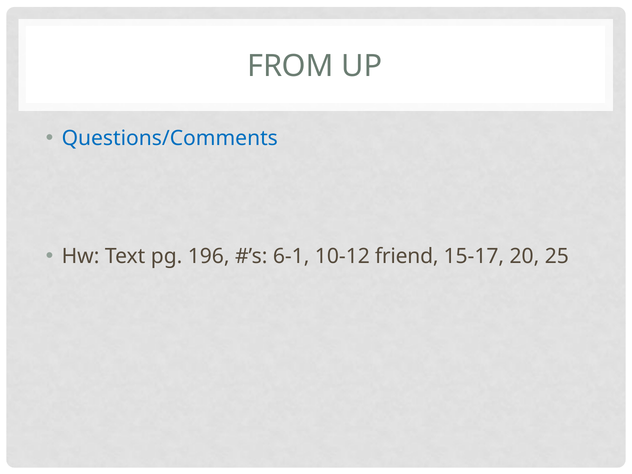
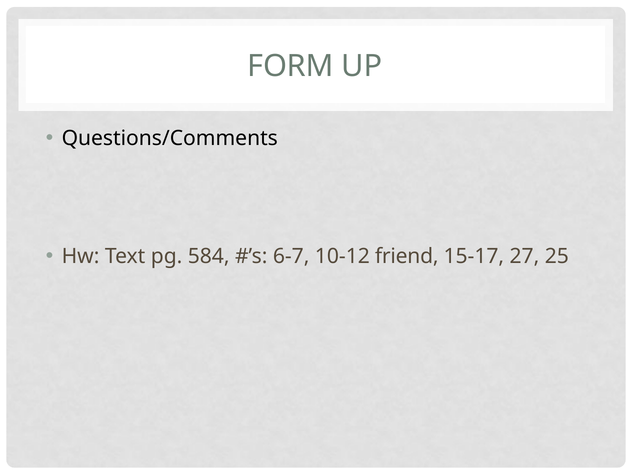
FROM: FROM -> FORM (290, 66)
Questions/Comments colour: blue -> black (170, 138)
196: 196 -> 584 (209, 256)
6-1: 6-1 -> 6-7 (291, 256)
20: 20 -> 27 (524, 256)
